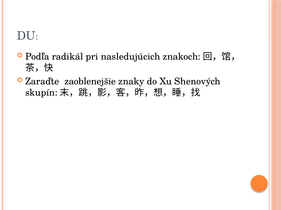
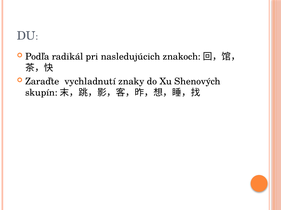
zaoblenejšie: zaoblenejšie -> vychladnutí (90, 82)
